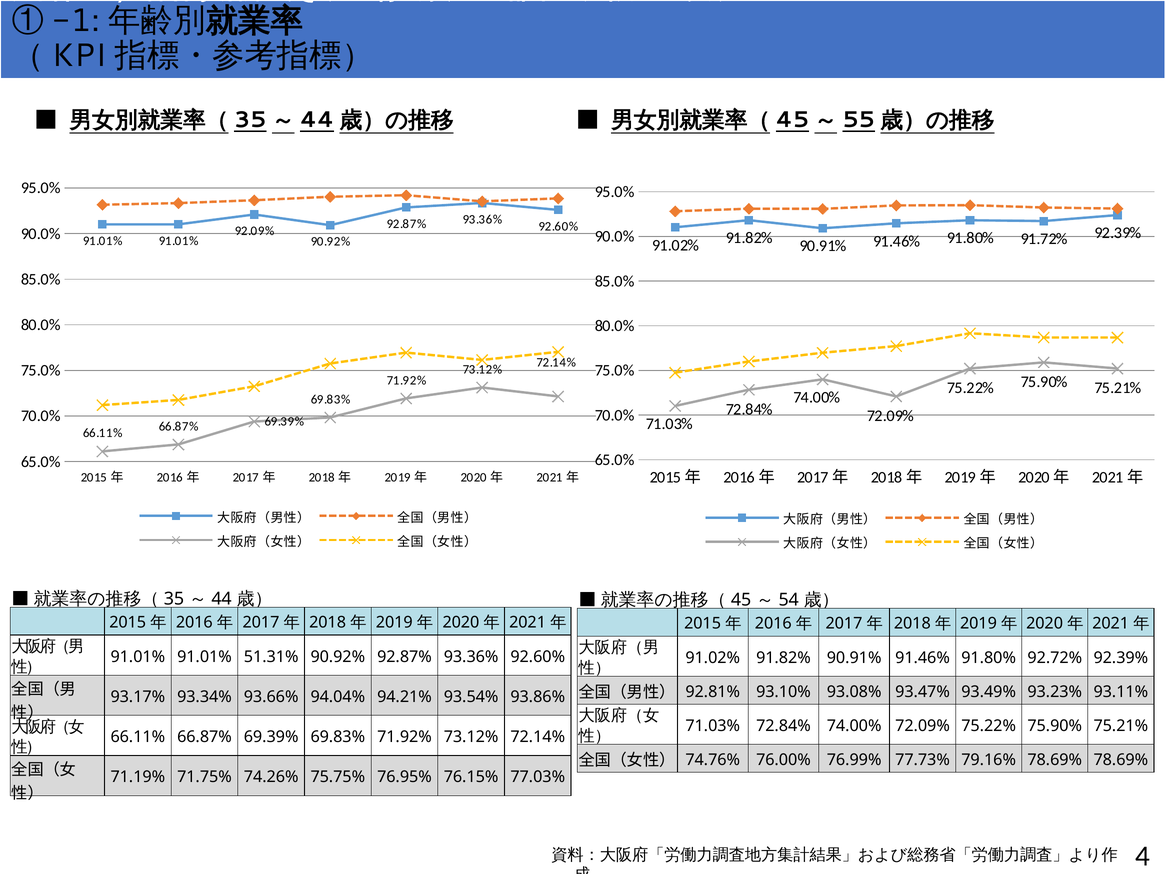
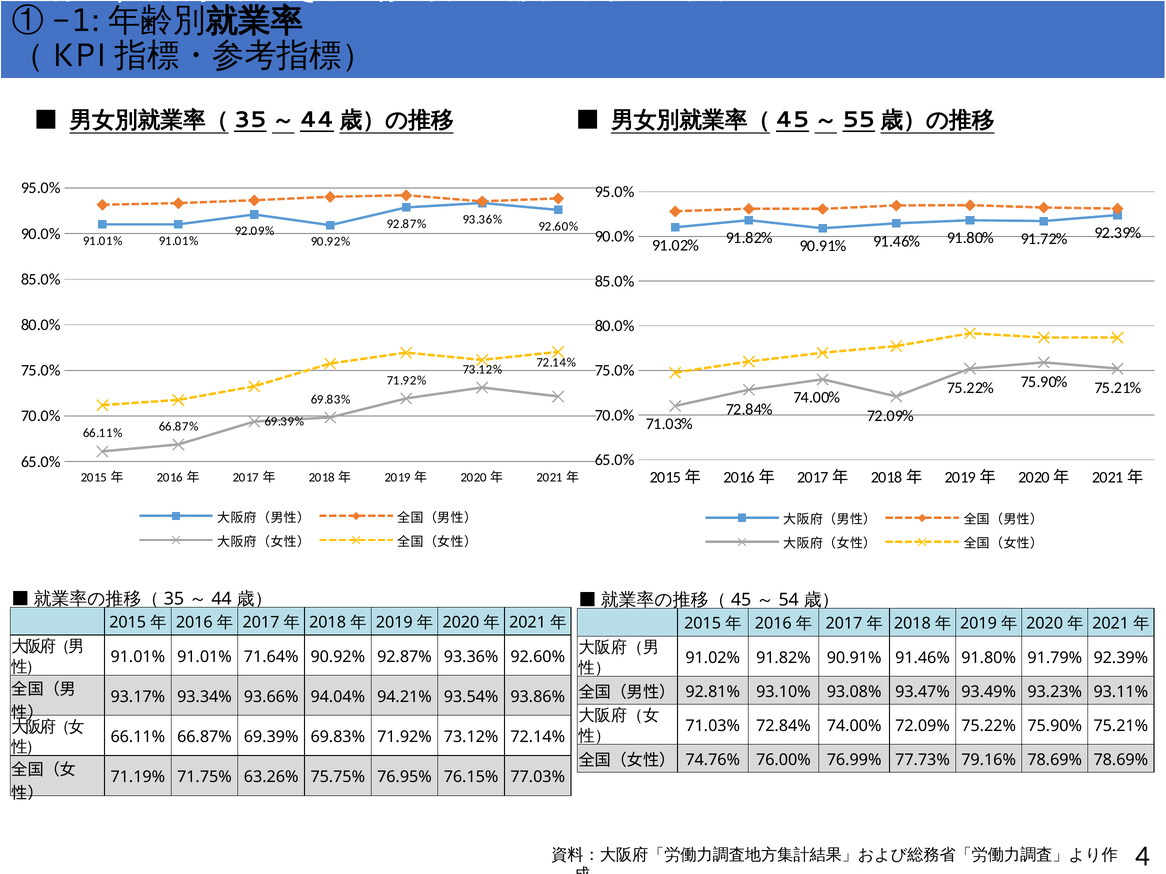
51.31%: 51.31% -> 71.64% (271, 657)
92.72%: 92.72% -> 91.79% (1055, 658)
74.26%: 74.26% -> 63.26% (271, 778)
